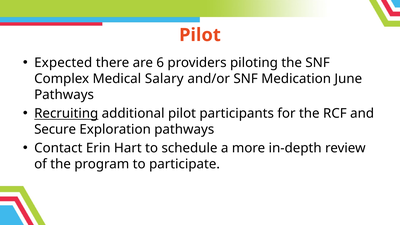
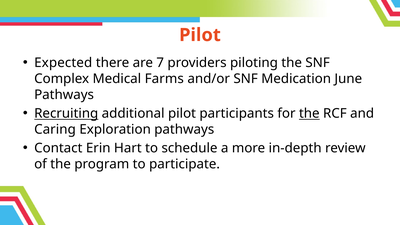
6: 6 -> 7 (160, 63)
Salary: Salary -> Farms (164, 79)
the underline: none -> present (309, 114)
Secure: Secure -> Caring (55, 130)
